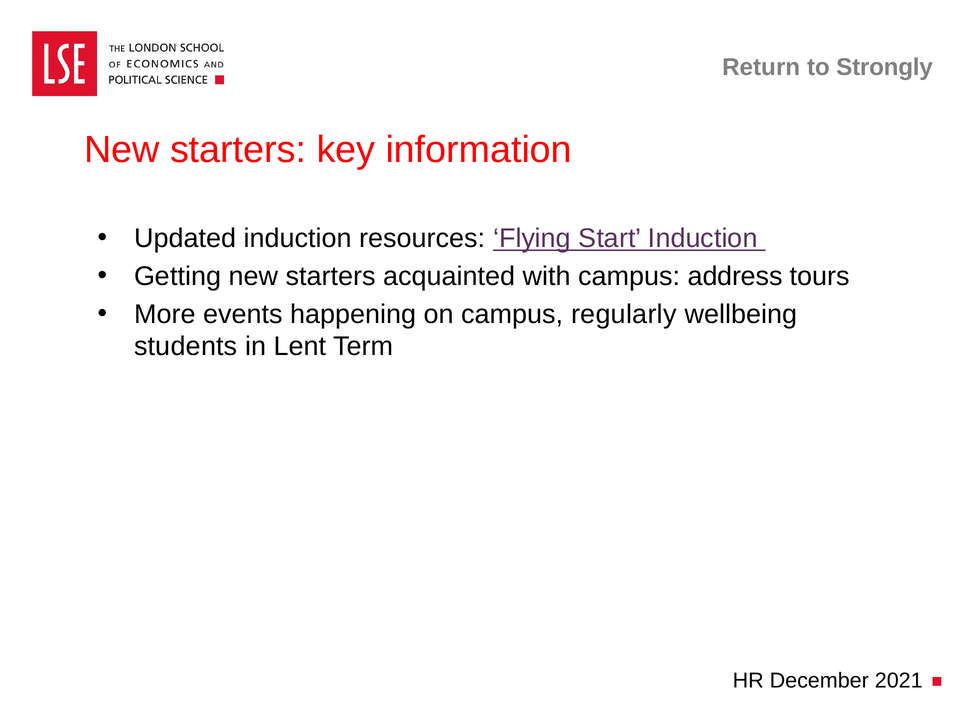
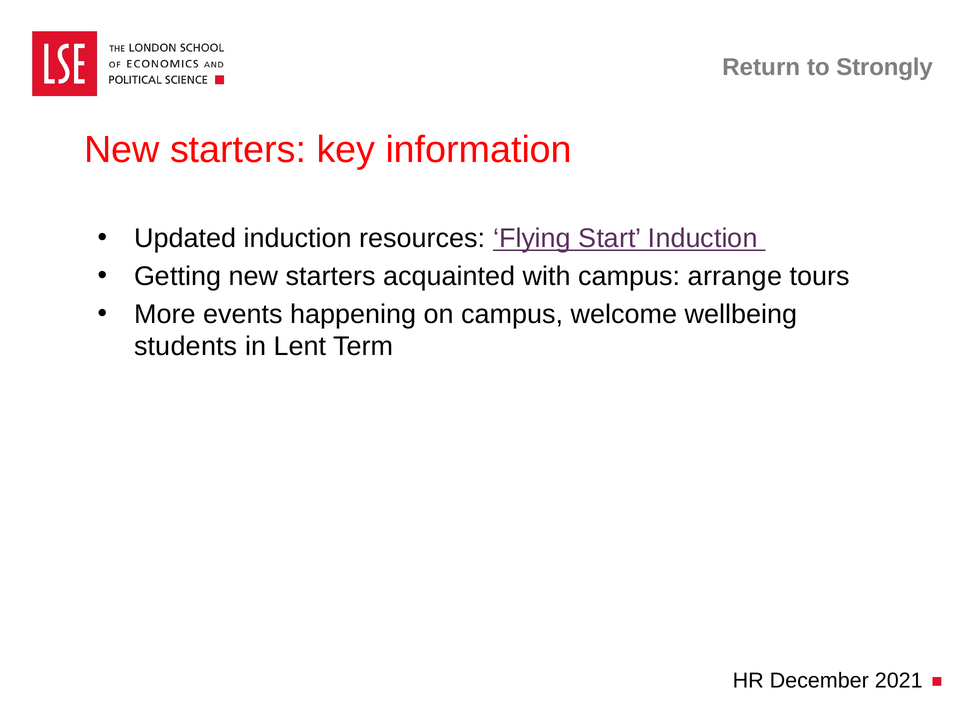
address: address -> arrange (735, 276)
regularly: regularly -> welcome (624, 314)
